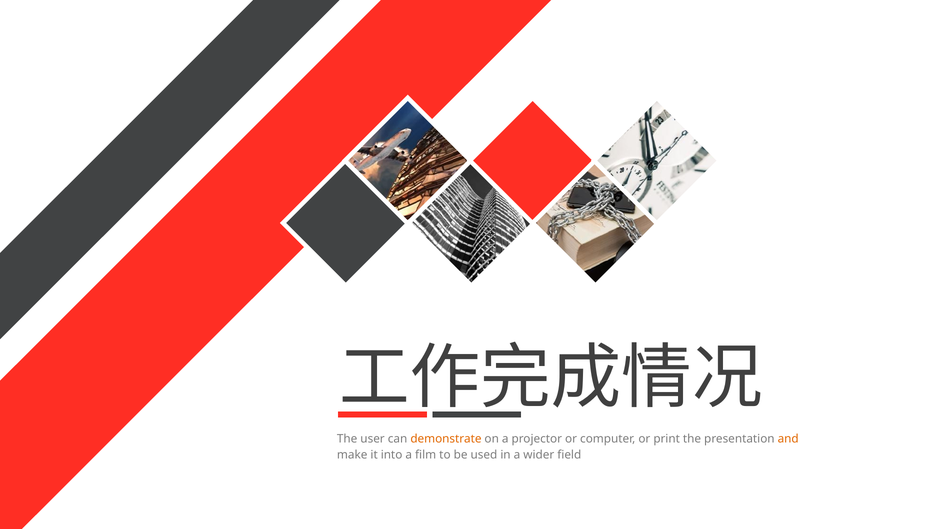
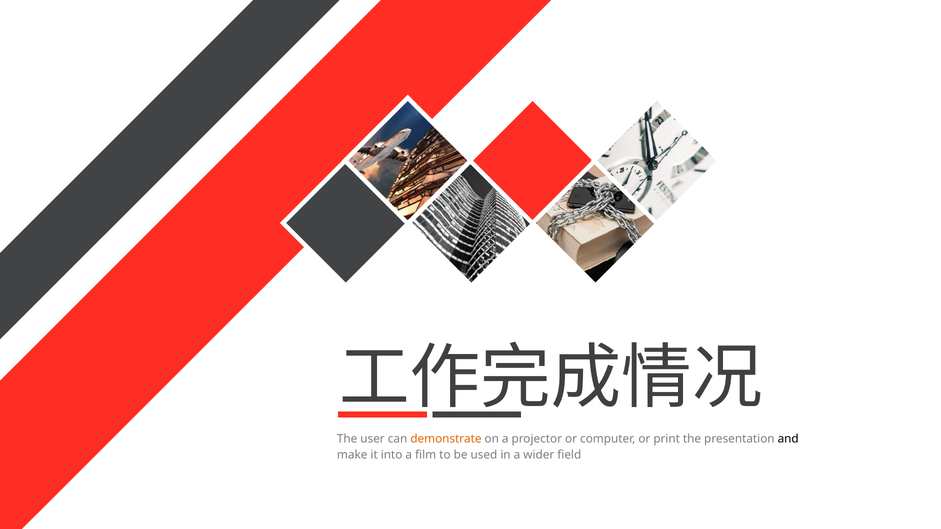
and colour: orange -> black (788, 439)
